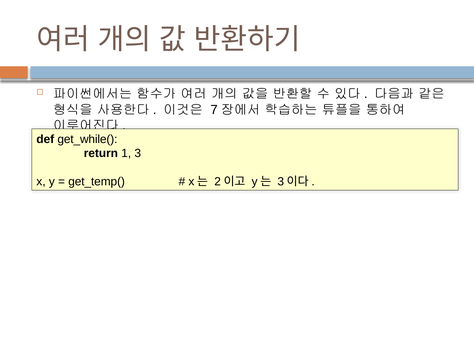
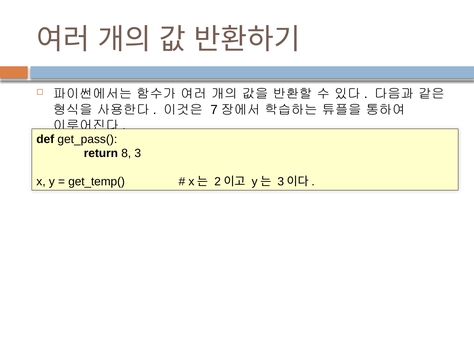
get_while(: get_while( -> get_pass( (87, 139)
1: 1 -> 8 (126, 154)
